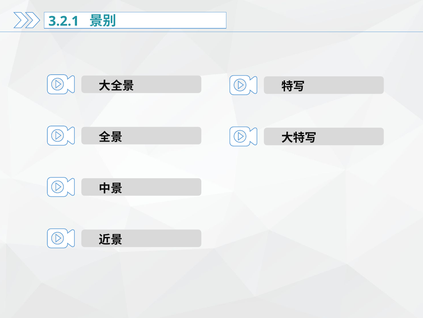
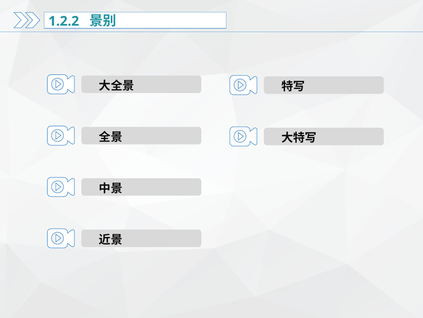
3.2.1: 3.2.1 -> 1.2.2 (64, 21)
